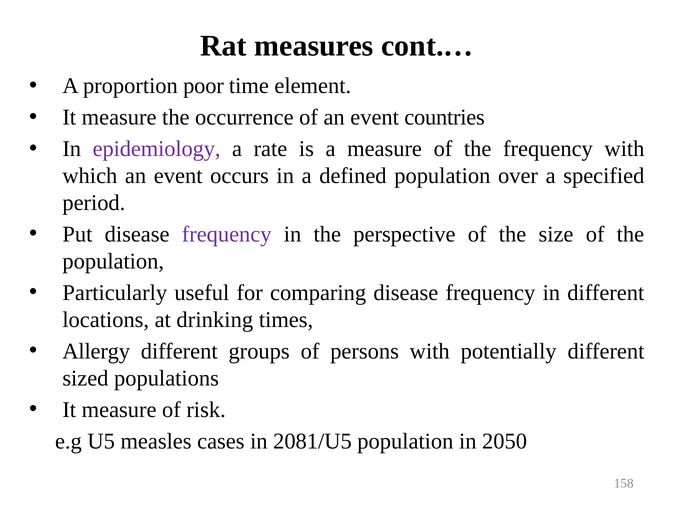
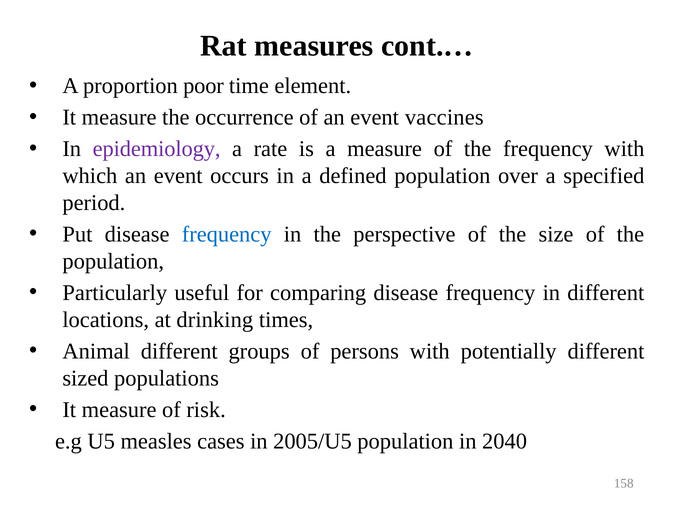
countries: countries -> vaccines (444, 117)
frequency colour: purple -> blue (227, 234)
Allergy: Allergy -> Animal (96, 351)
2081/U5: 2081/U5 -> 2005/U5 (312, 441)
2050: 2050 -> 2040 (505, 441)
